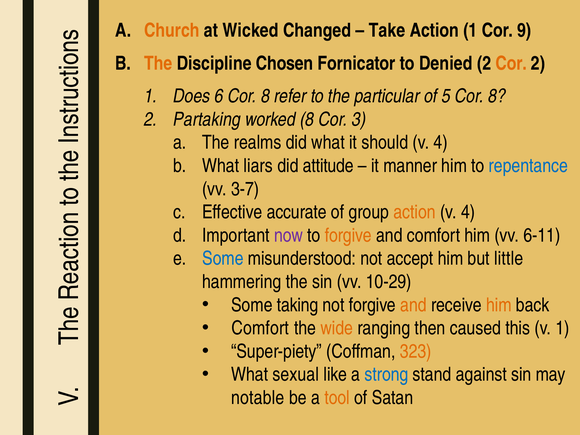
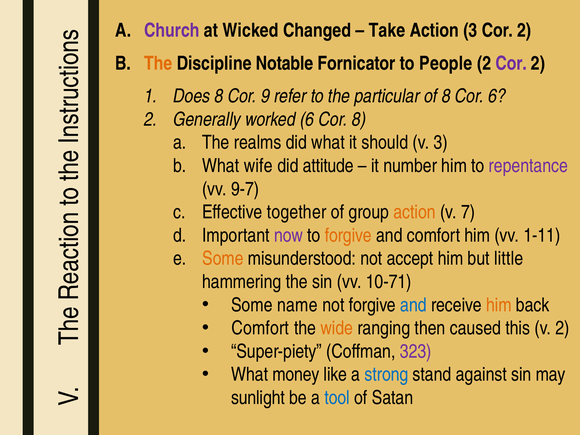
Church colour: orange -> purple (172, 30)
Action 1: 1 -> 3 (470, 30)
9: 9 -> 2 (524, 30)
Chosen: Chosen -> Notable (285, 63)
Denied: Denied -> People (446, 63)
Cor colour: orange -> purple (511, 63)
Does 6: 6 -> 8 (219, 96)
8: 8 -> 9 (265, 96)
of 5: 5 -> 8 (446, 96)
8: 8 -> 6 (497, 96)
Partaking: Partaking -> Generally (207, 119)
worked 8: 8 -> 6 (307, 119)
Cor 3: 3 -> 8 (359, 119)
should v 4: 4 -> 3 (441, 143)
liars: liars -> wife (258, 166)
manner: manner -> number (410, 166)
repentance colour: blue -> purple (528, 166)
3-7: 3-7 -> 9-7 (245, 189)
accurate: accurate -> together (297, 212)
4: 4 -> 7 (468, 212)
6-11: 6-11 -> 1-11 (542, 235)
Some colour: blue -> orange (223, 259)
10-29: 10-29 -> 10-71 (389, 282)
taking: taking -> name (297, 305)
and colour: orange -> blue (413, 305)
v 1: 1 -> 2 (562, 328)
323 colour: orange -> purple (416, 351)
sexual: sexual -> money (296, 375)
notable: notable -> sunlight (258, 398)
tool colour: orange -> blue (337, 398)
